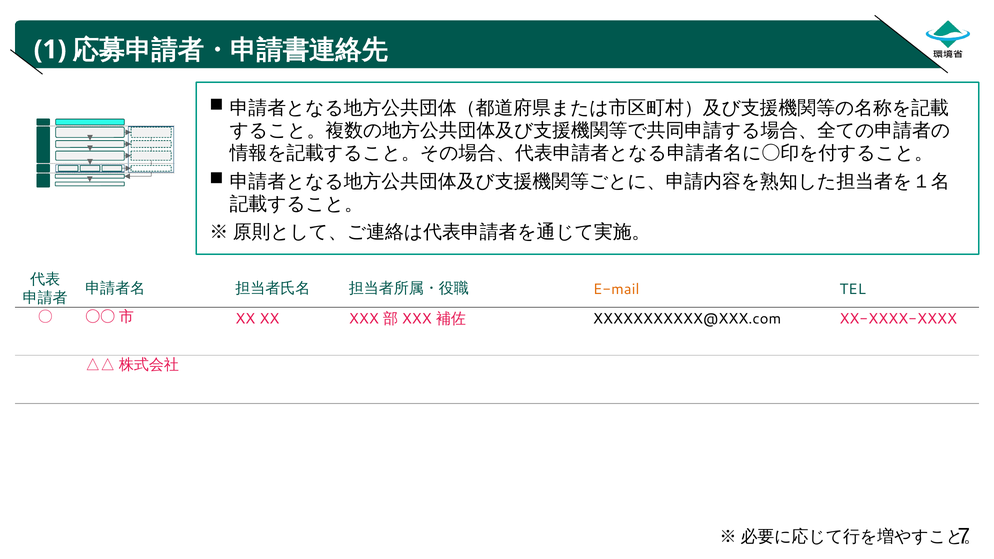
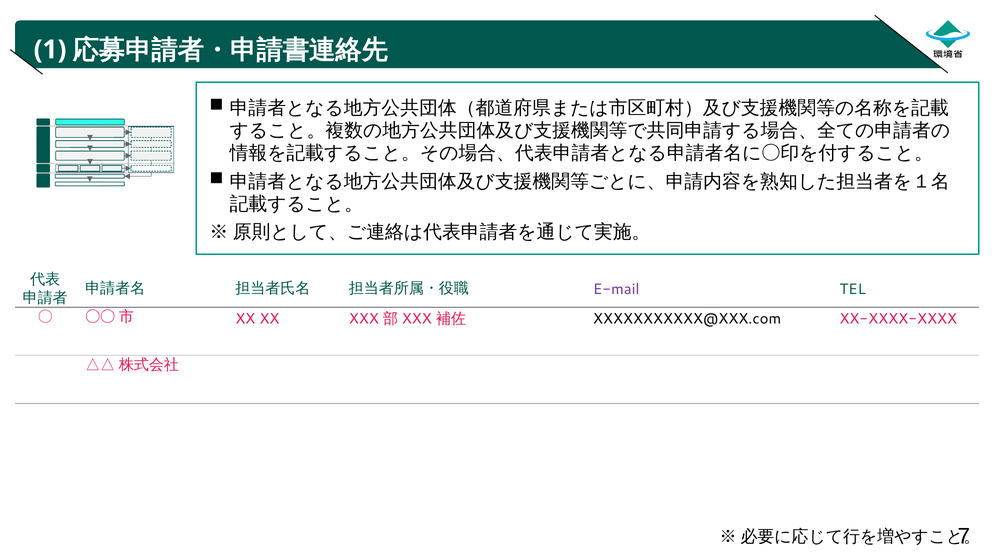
E-mail colour: orange -> purple (616, 289)
